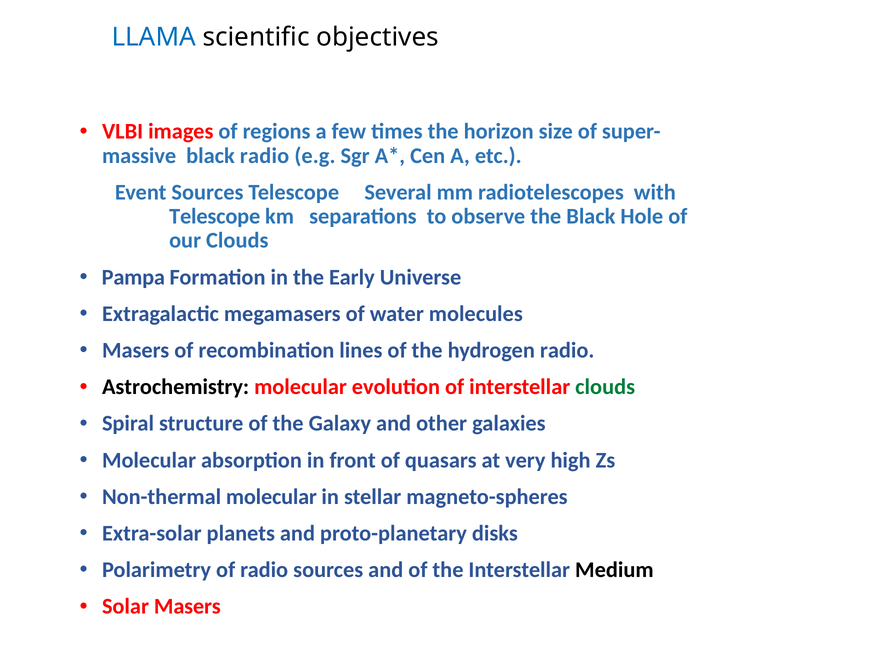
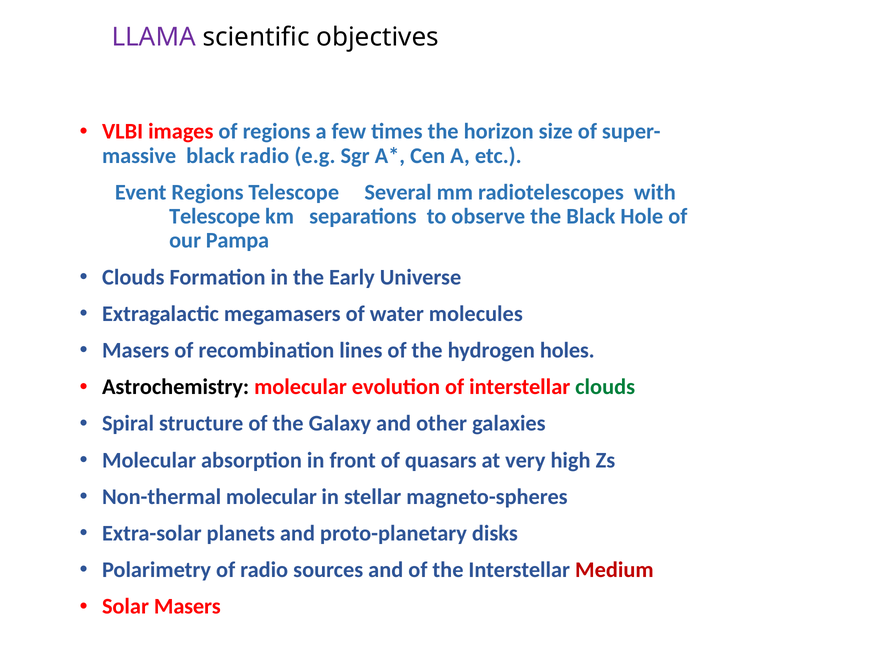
LLAMA colour: blue -> purple (154, 37)
Event Sources: Sources -> Regions (208, 192)
our Clouds: Clouds -> Pampa (237, 241)
Pampa: Pampa -> Clouds (133, 277)
hydrogen radio: radio -> holes (567, 351)
Medium colour: black -> red (614, 570)
